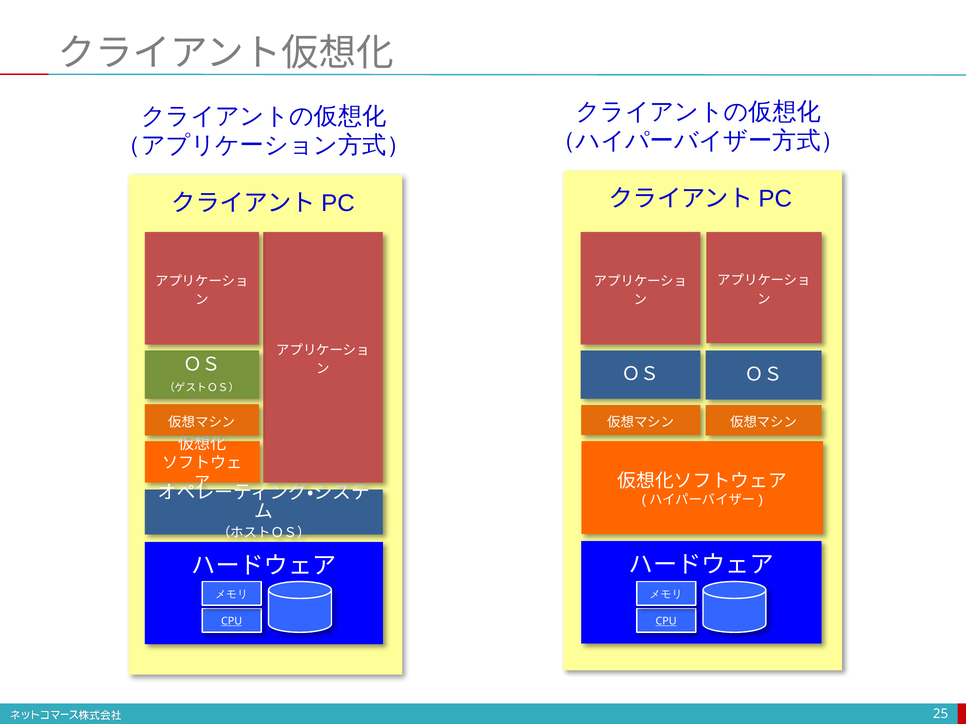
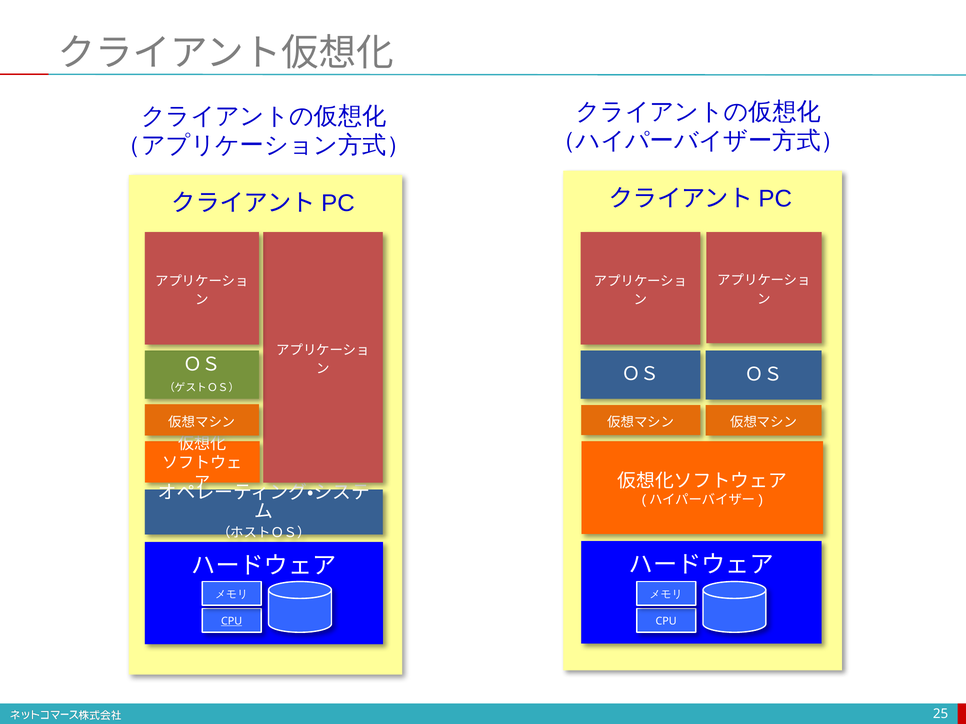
CPU underline: present -> none (666, 622)
